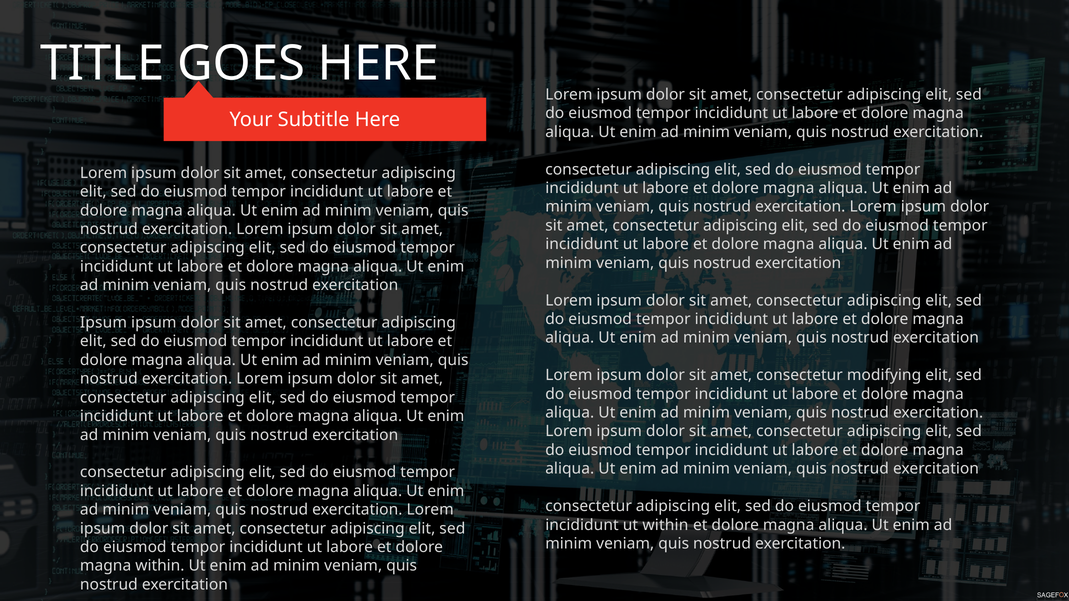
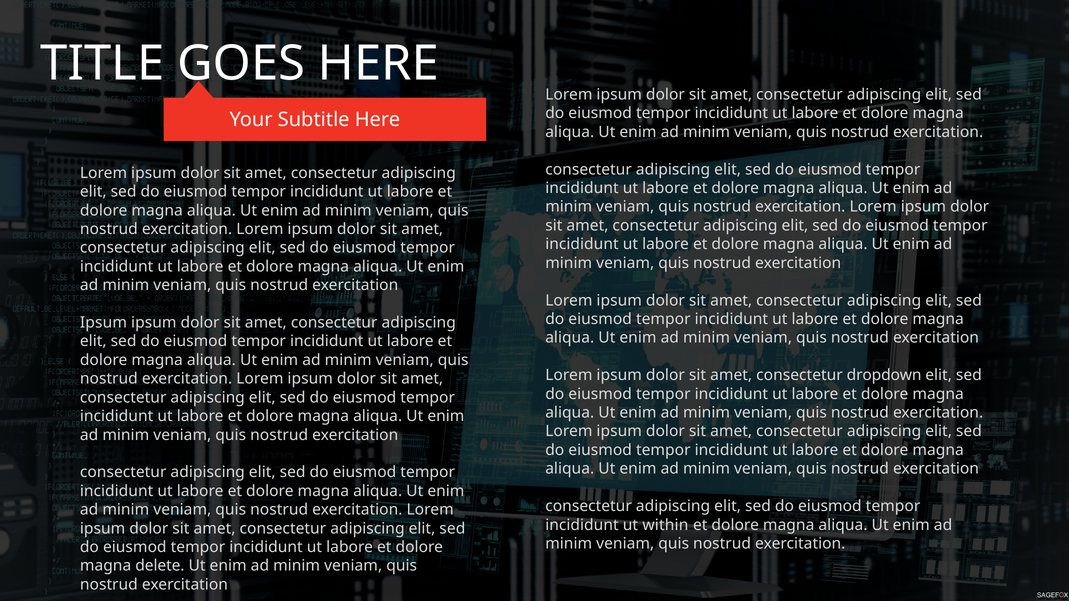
modifying: modifying -> dropdown (884, 375)
magna within: within -> delete (160, 566)
